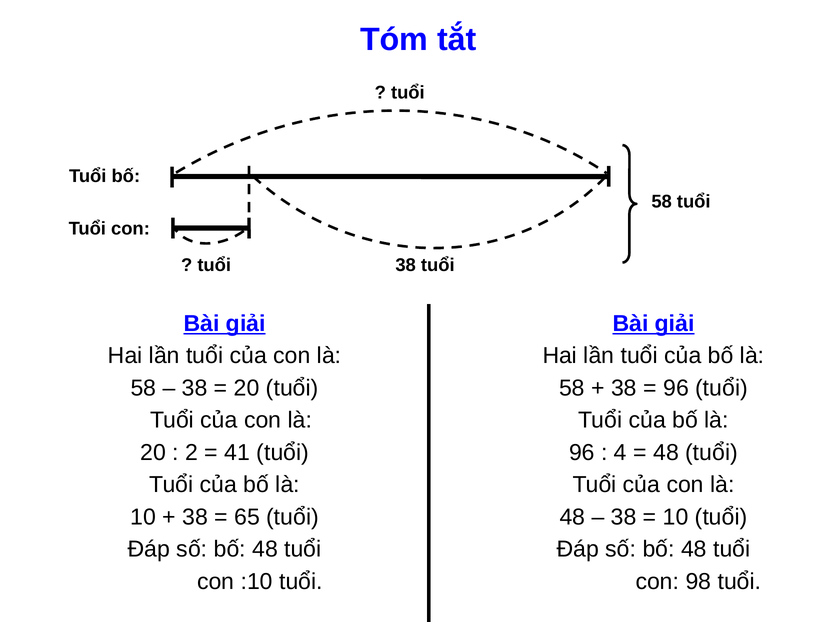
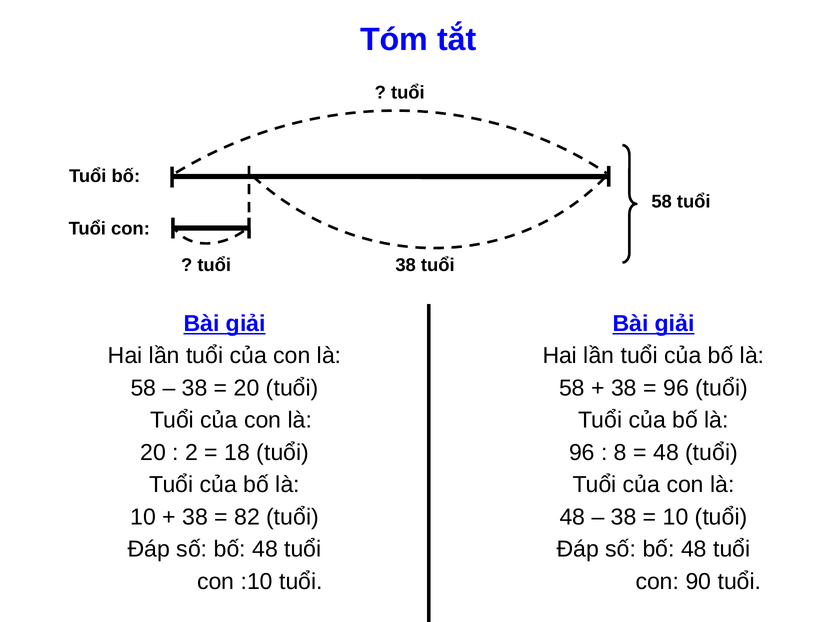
41: 41 -> 18 (237, 453)
4: 4 -> 8 (620, 453)
65: 65 -> 82 (247, 518)
98: 98 -> 90 (698, 582)
